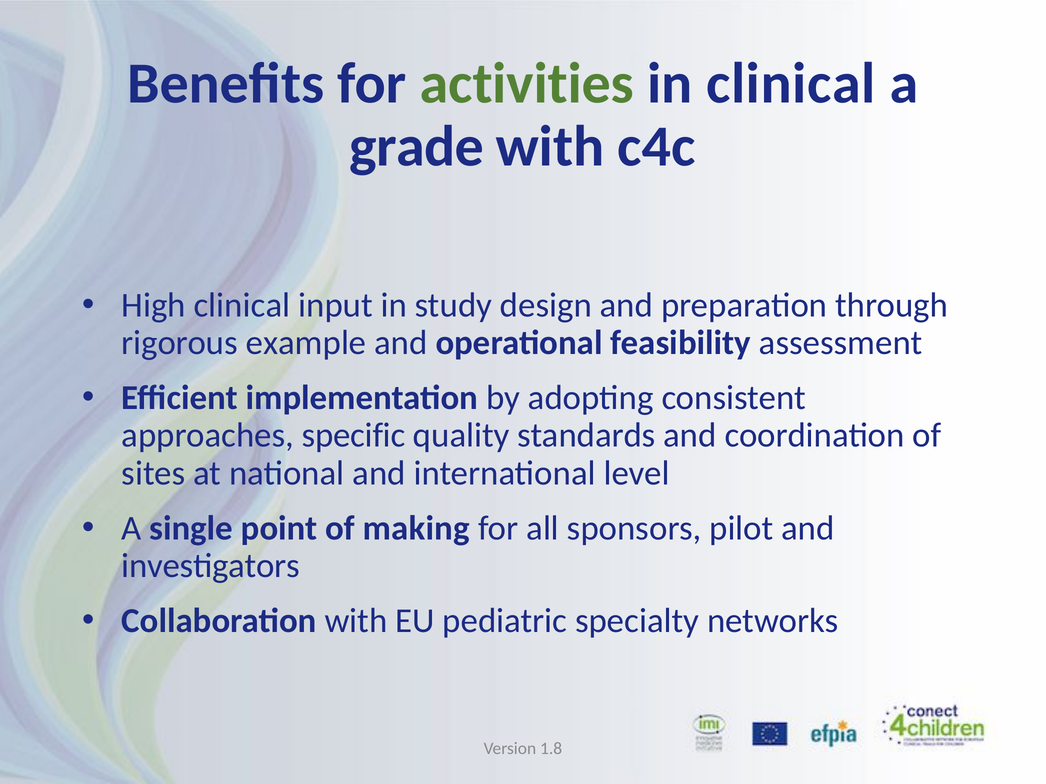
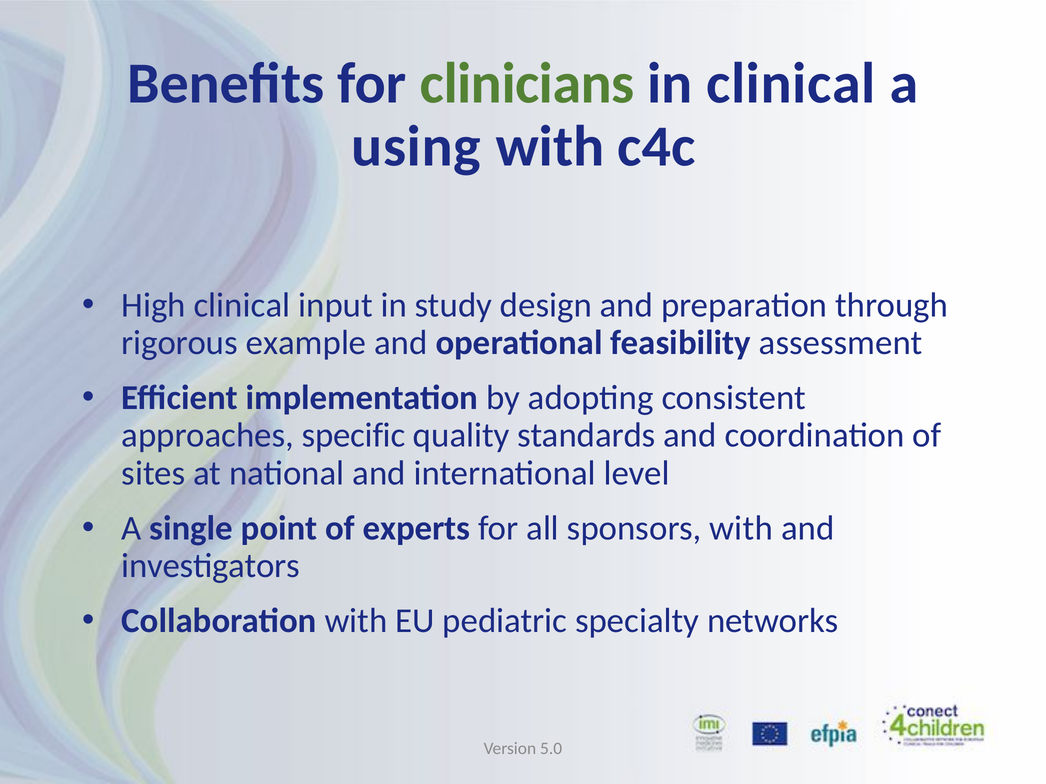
activities: activities -> clinicians (527, 84)
grade: grade -> using (416, 146)
making: making -> experts (416, 528)
sponsors pilot: pilot -> with (741, 528)
1.8: 1.8 -> 5.0 (551, 749)
